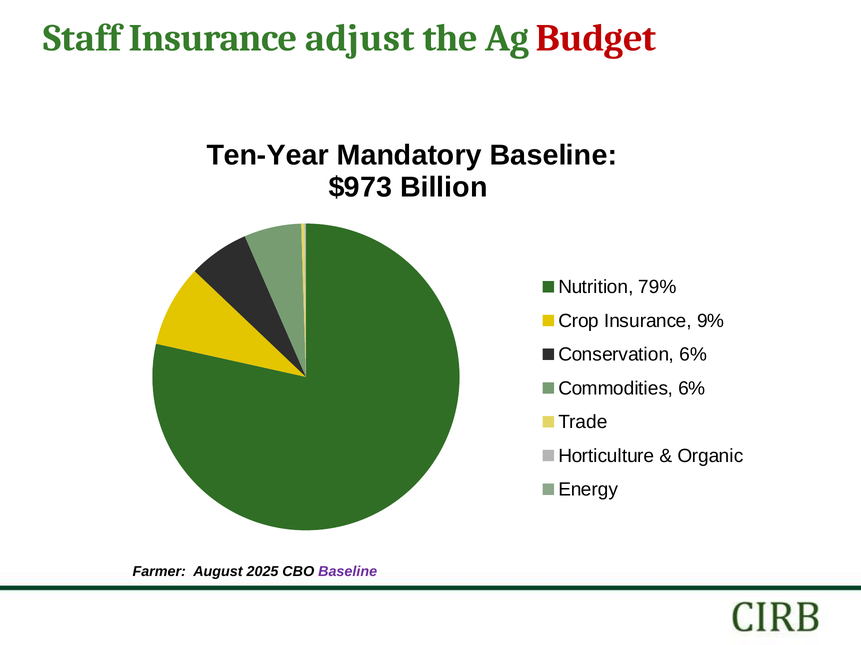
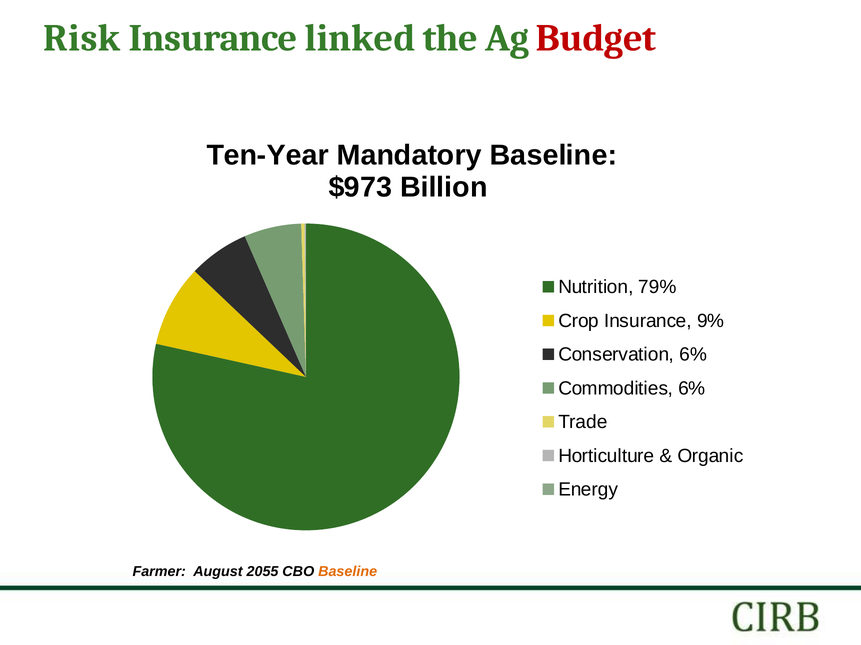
Staff: Staff -> Risk (82, 38)
adjust: adjust -> linked (360, 38)
2025: 2025 -> 2055 (263, 572)
Baseline colour: purple -> orange (348, 572)
